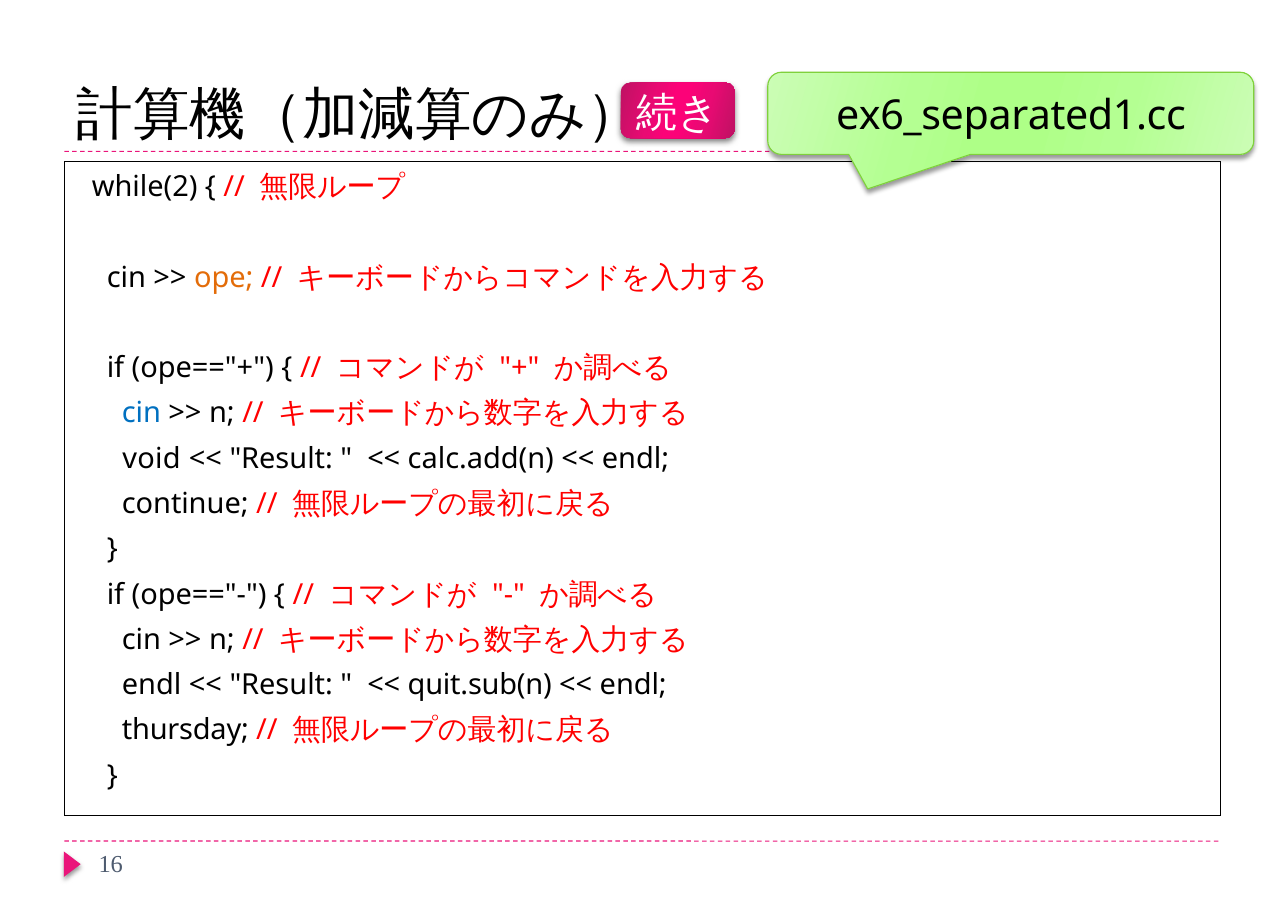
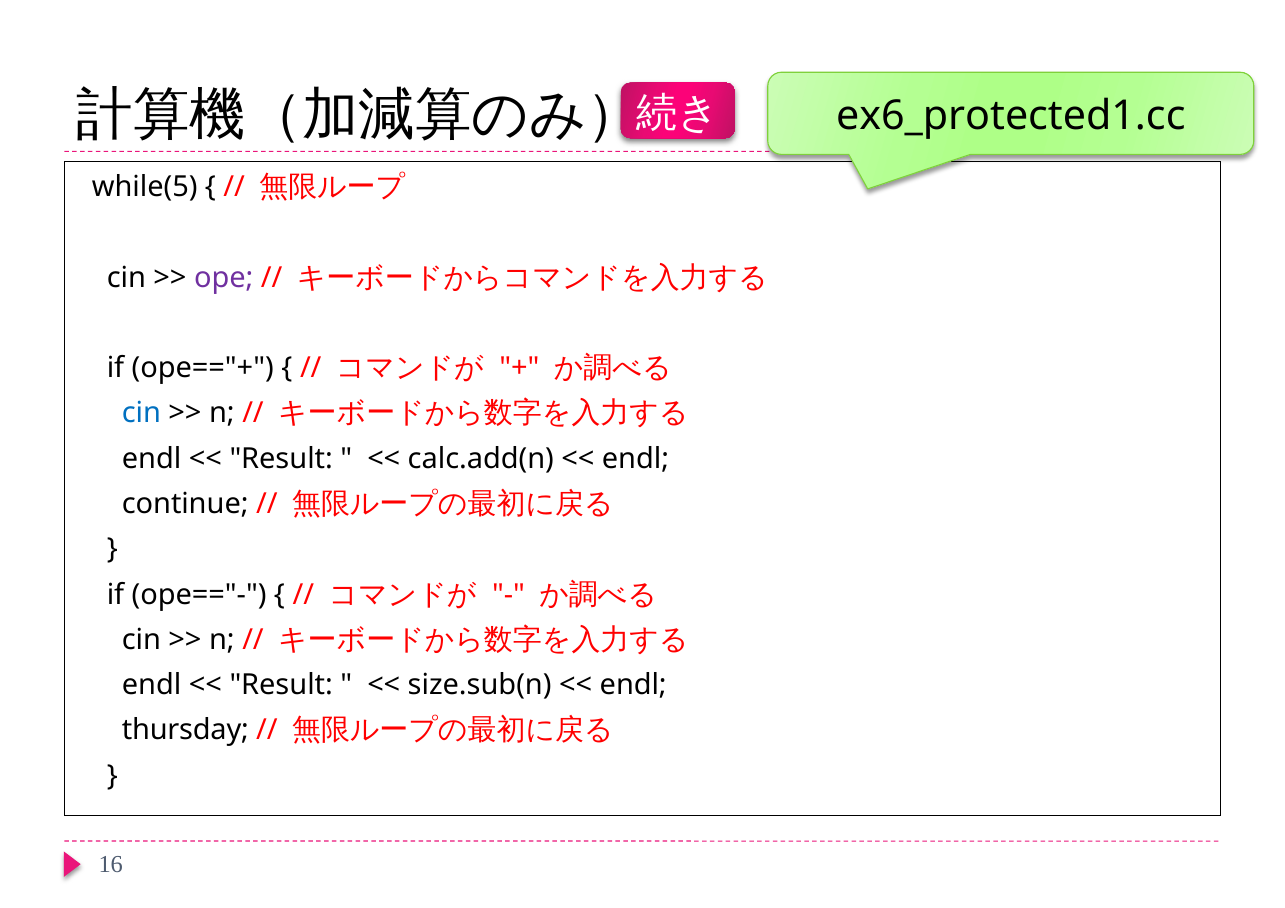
ex6_separated1.cc: ex6_separated1.cc -> ex6_protected1.cc (1011, 116)
while(2: while(2 -> while(5 (145, 187)
ope colour: orange -> purple (224, 278)
void: void -> endl (152, 459)
quit.sub(n: quit.sub(n -> size.sub(n (480, 685)
